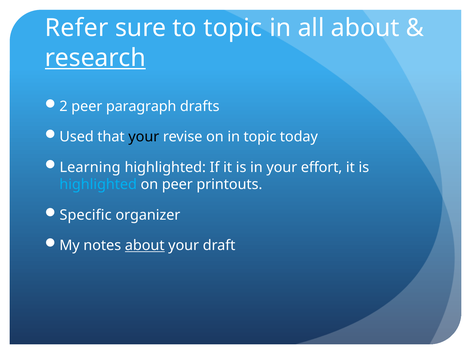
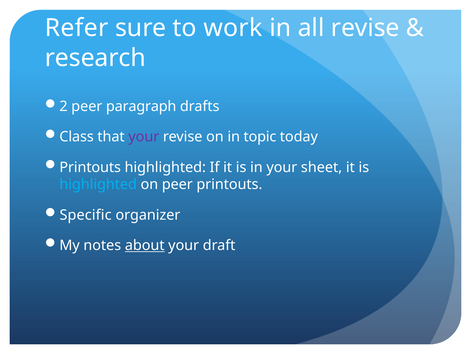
to topic: topic -> work (233, 28)
all about: about -> revise (365, 28)
research underline: present -> none (95, 58)
Used: Used -> Class (77, 137)
your colour: black -> purple (144, 137)
Learning: Learning -> Printouts (90, 167)
effort: effort -> sheet (322, 167)
